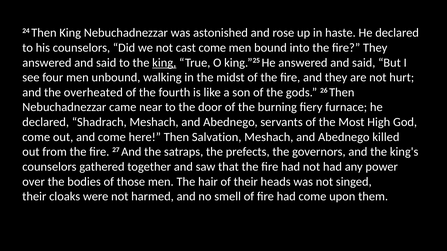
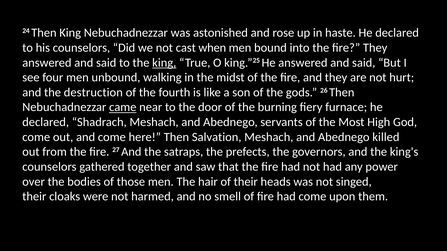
cast come: come -> when (212, 48)
overheated: overheated -> destruction (93, 93)
came underline: none -> present (123, 107)
